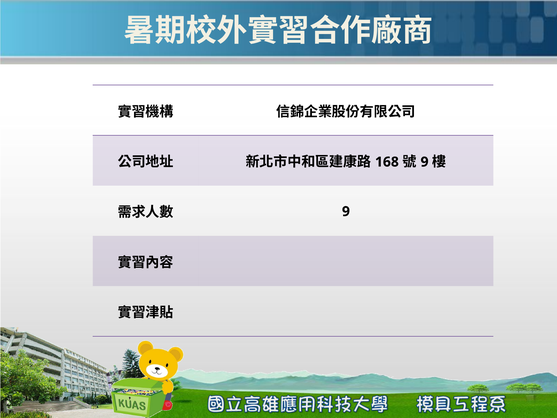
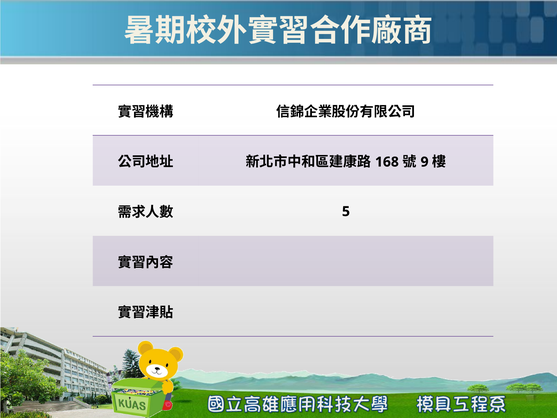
9: 9 -> 5 (346, 211)
